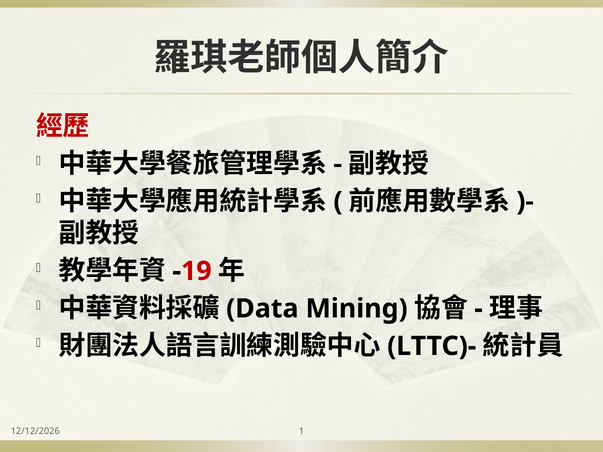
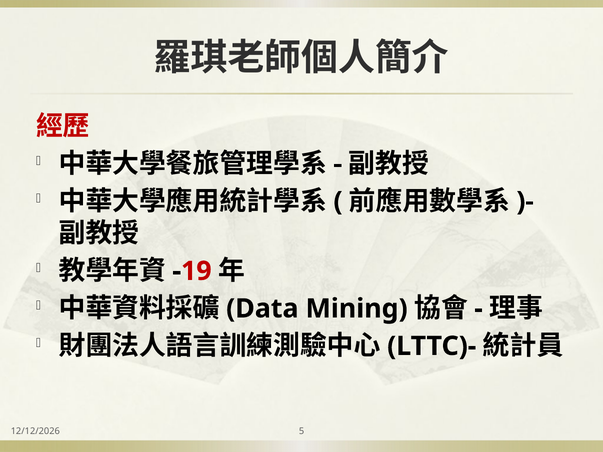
1: 1 -> 5 (302, 431)
